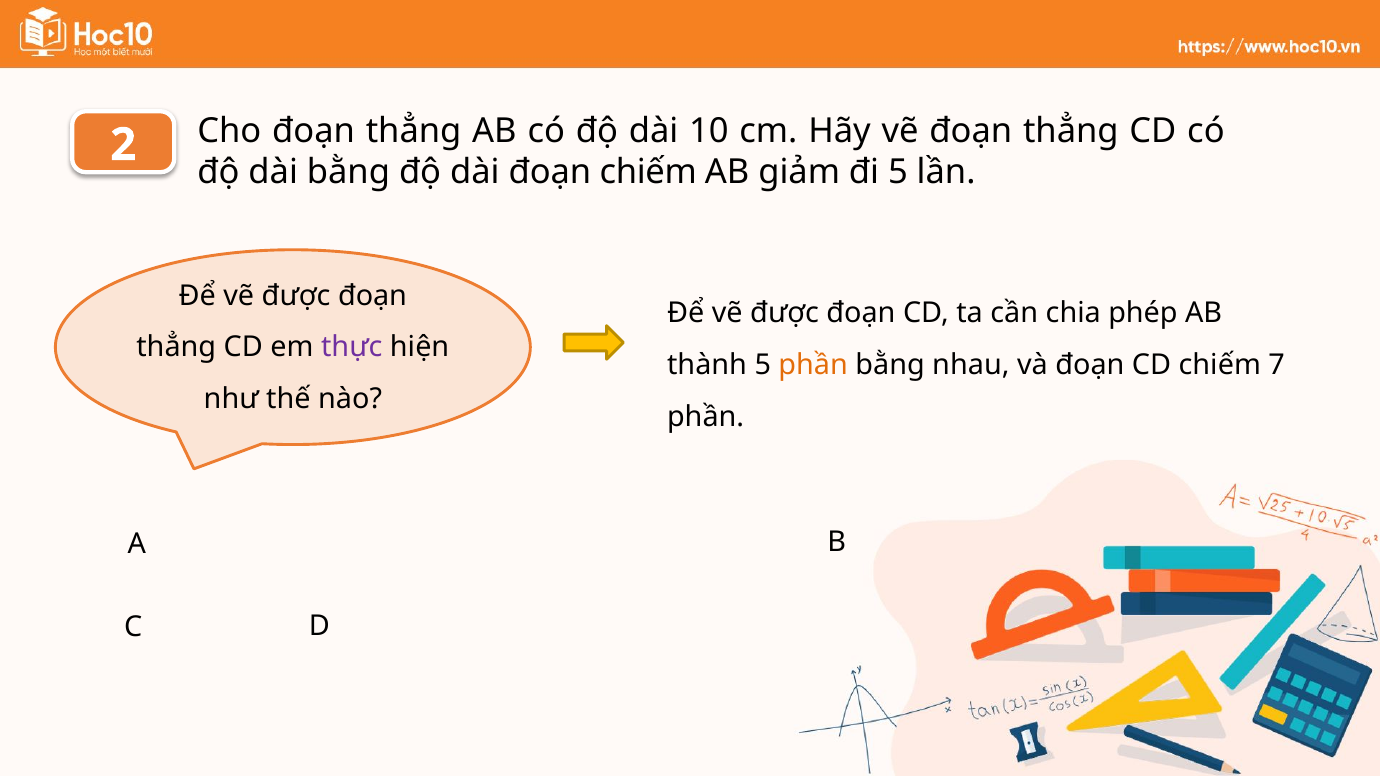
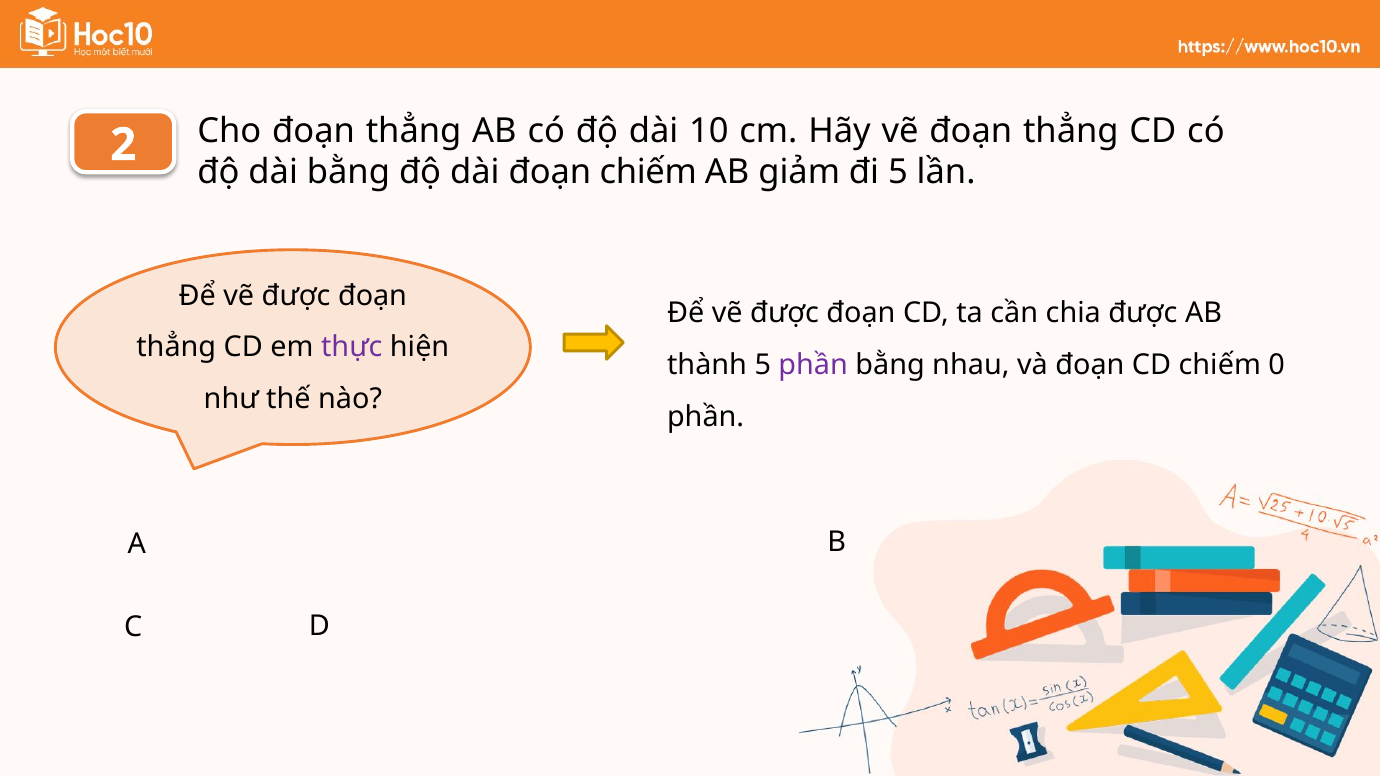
chia phép: phép -> được (1143, 314)
phần colour: orange -> purple (813, 365)
7: 7 -> 0 (1277, 365)
